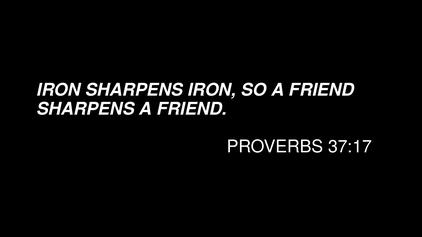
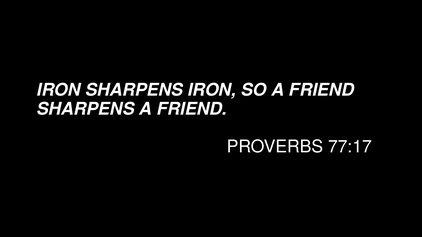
37:17: 37:17 -> 77:17 (350, 147)
